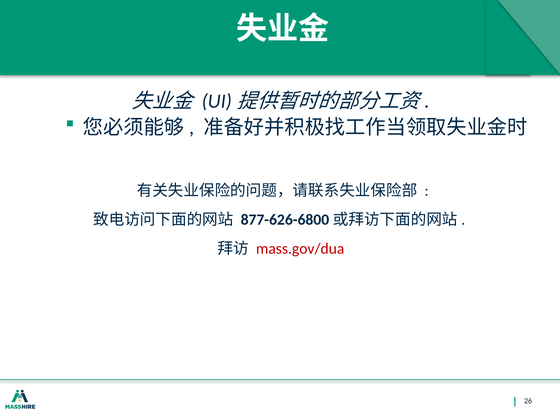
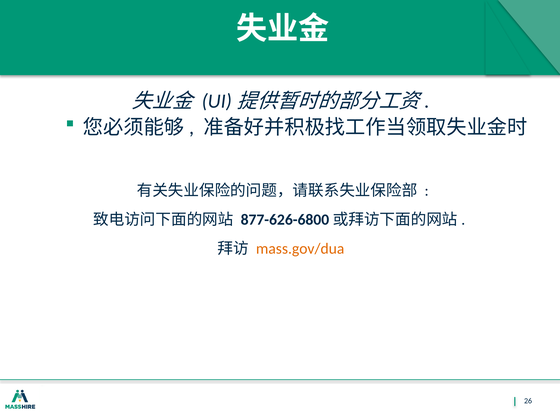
mass.gov/dua colour: red -> orange (300, 249)
